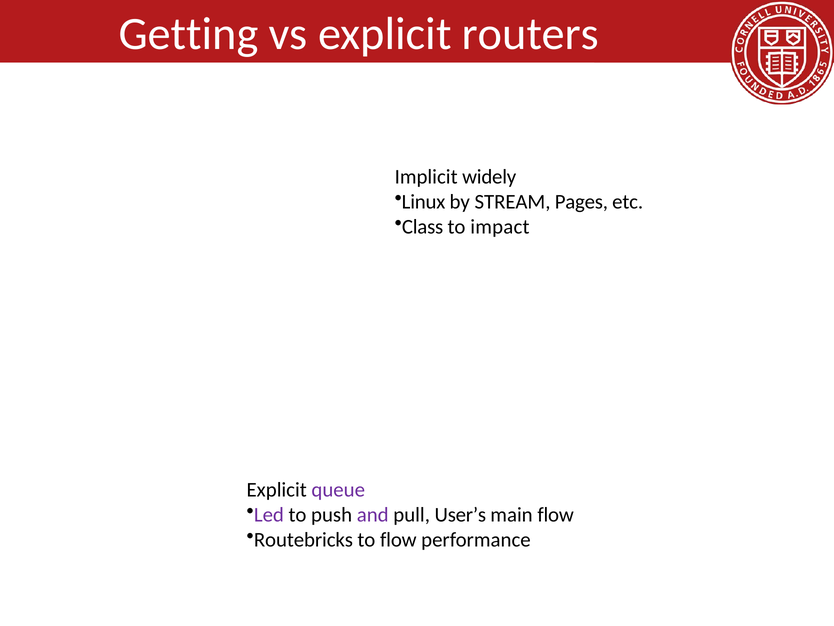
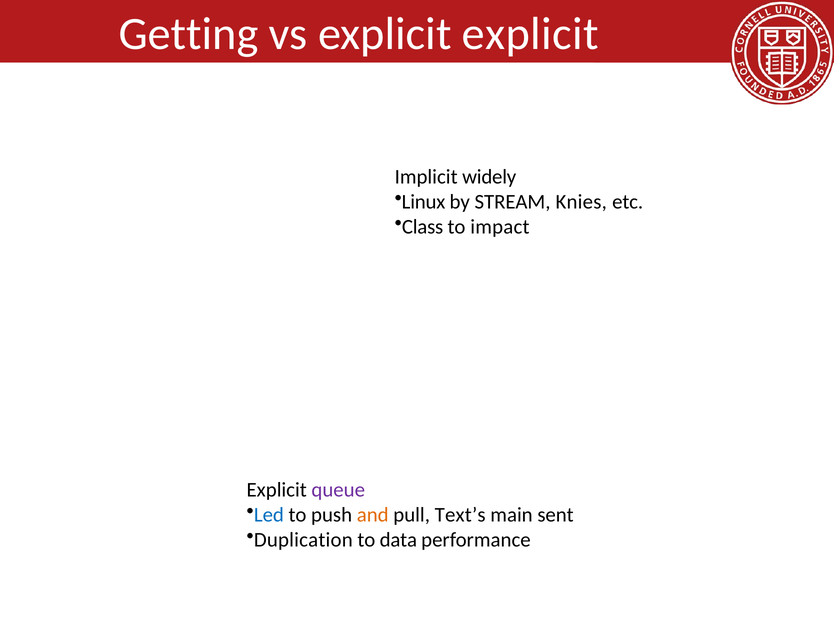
explicit routers: routers -> explicit (530, 34)
Pages: Pages -> Knies (581, 202)
Led colour: purple -> blue (269, 514)
and colour: purple -> orange (373, 514)
User’s: User’s -> Text’s (460, 514)
main flow: flow -> sent (556, 514)
Routebricks: Routebricks -> Duplication (303, 539)
to flow: flow -> data (398, 539)
